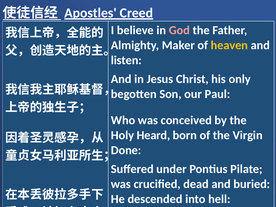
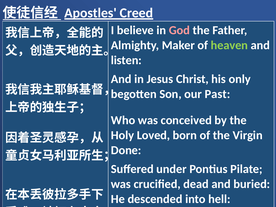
heaven colour: yellow -> light green (229, 45)
Paul: Paul -> Past (217, 94)
Heard: Heard -> Loved (153, 135)
